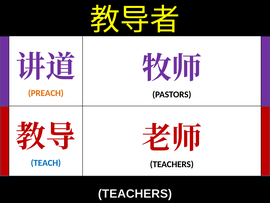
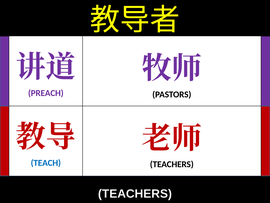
PREACH colour: orange -> purple (46, 93)
